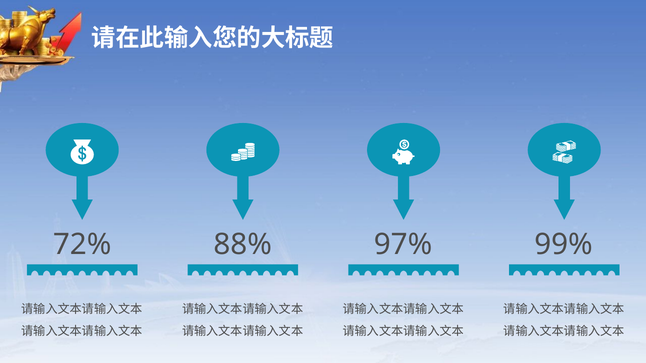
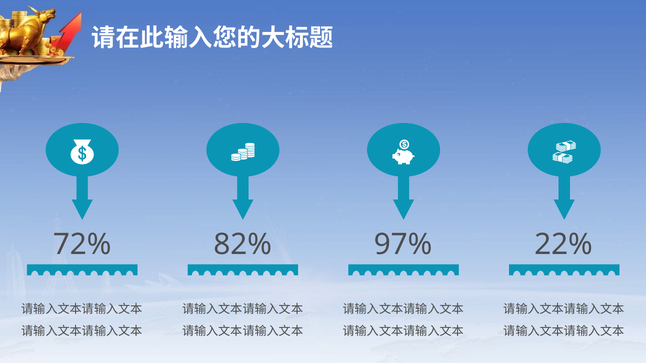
88%: 88% -> 82% (243, 244)
99%: 99% -> 22% (563, 244)
